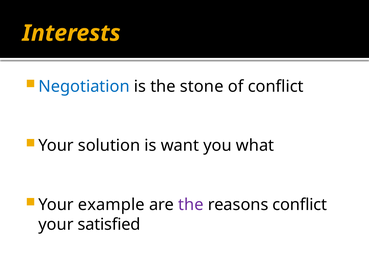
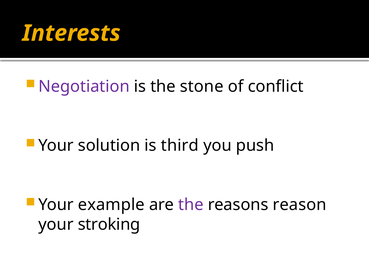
Negotiation colour: blue -> purple (84, 86)
want: want -> third (180, 145)
what: what -> push (255, 145)
reasons conflict: conflict -> reason (300, 205)
satisfied: satisfied -> stroking (109, 224)
